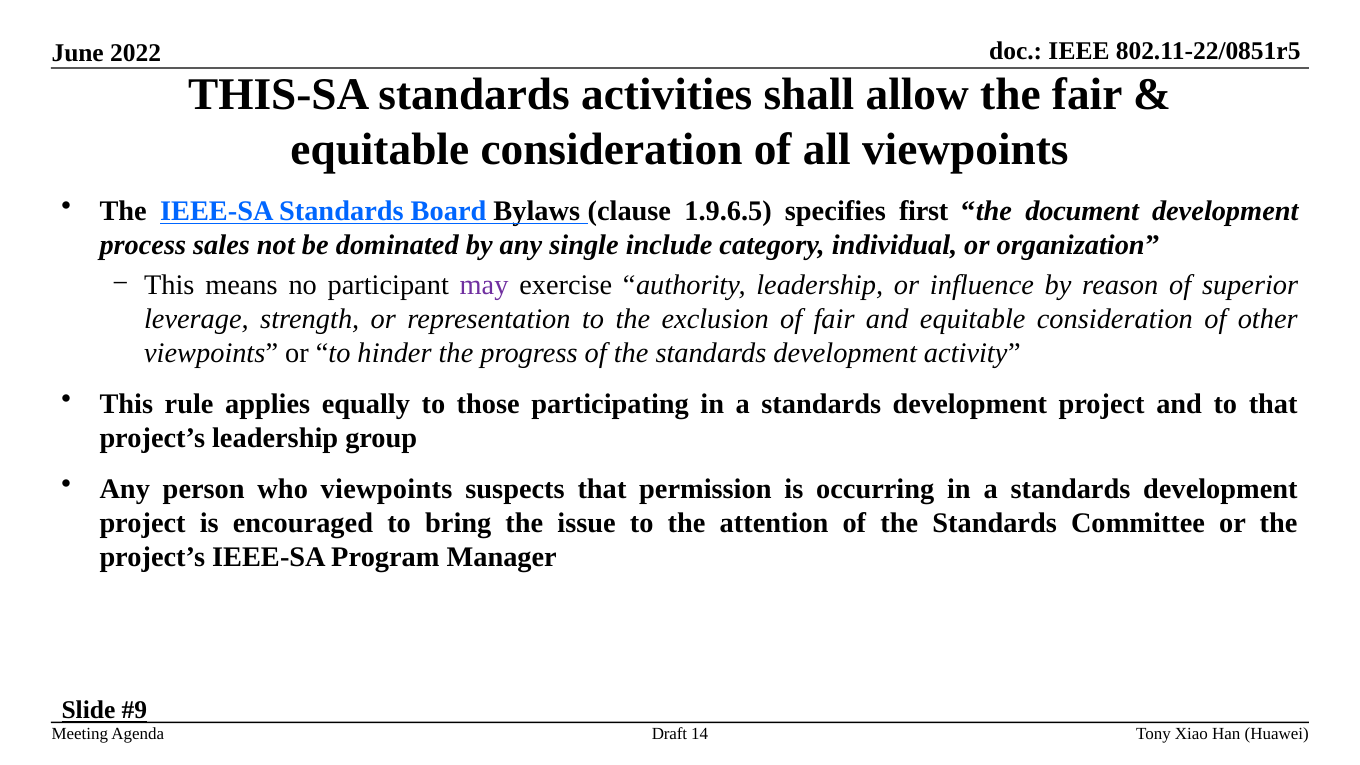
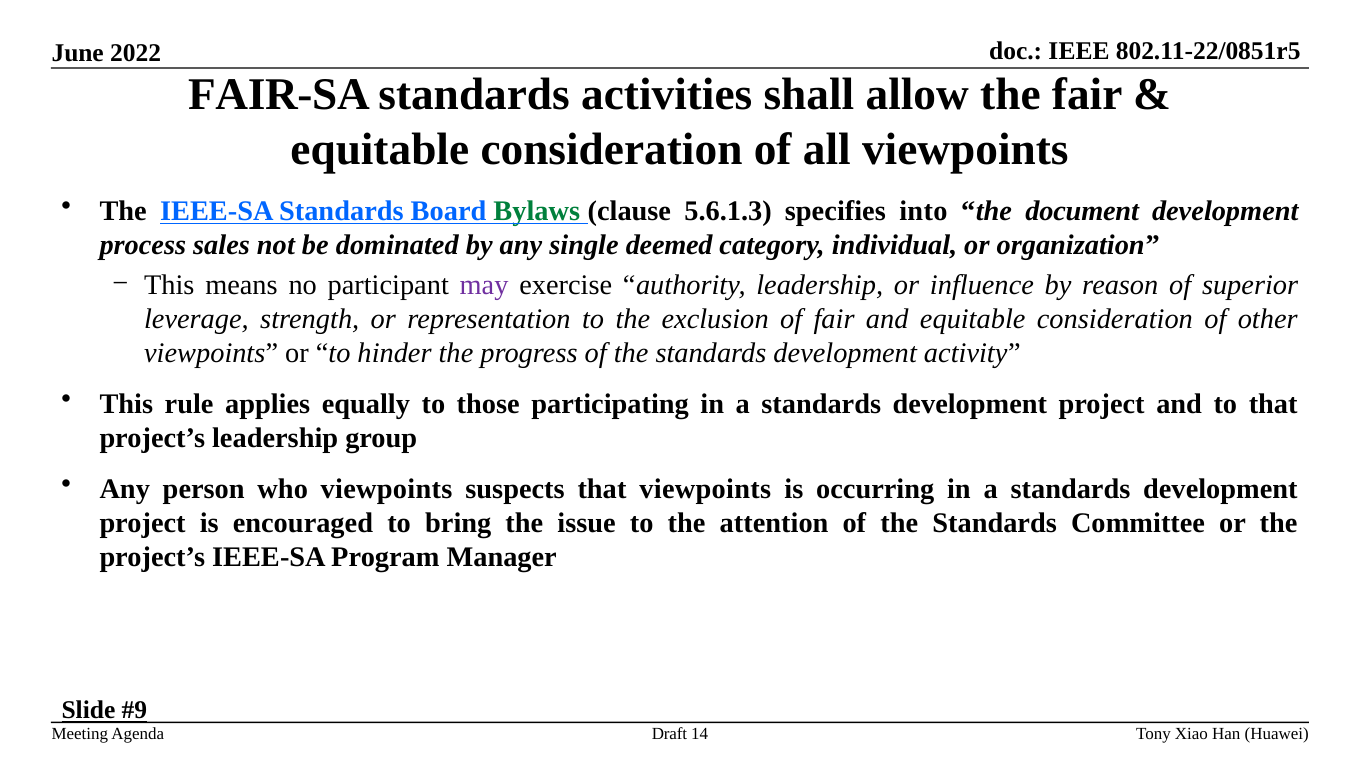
THIS-SA: THIS-SA -> FAIR-SA (279, 95)
Bylaws colour: black -> green (537, 211)
1.9.6.5: 1.9.6.5 -> 5.6.1.3 (728, 211)
first: first -> into (923, 211)
include: include -> deemed (669, 245)
that permission: permission -> viewpoints (705, 489)
